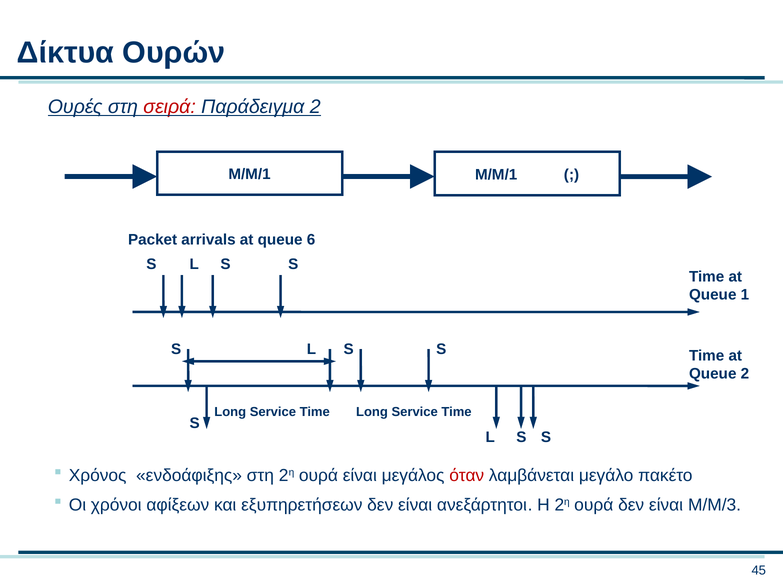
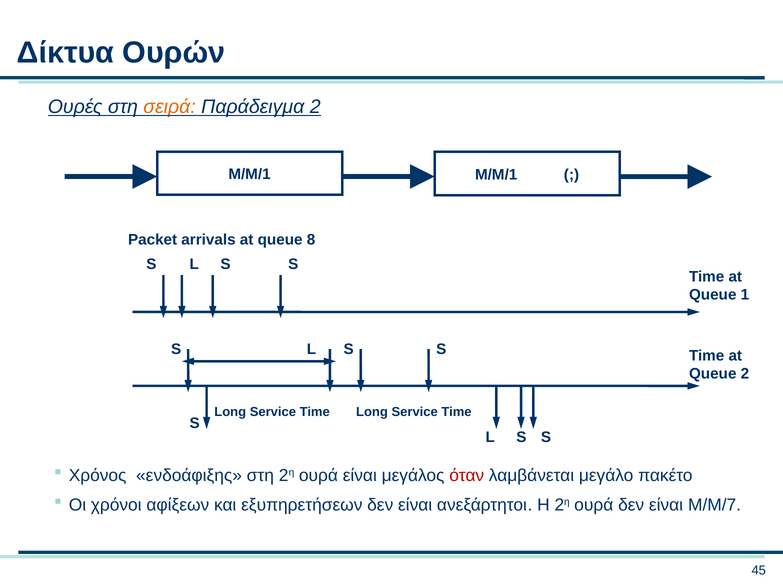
σειρά colour: red -> orange (170, 107)
6: 6 -> 8 (311, 240)
M/M/3: M/M/3 -> M/M/7 (715, 505)
